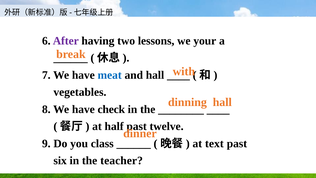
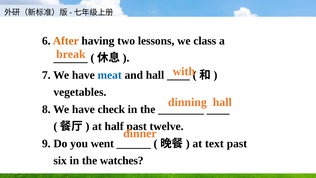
After colour: purple -> orange (66, 41)
your: your -> class (205, 41)
class: class -> went (102, 143)
teacher: teacher -> watches (122, 160)
